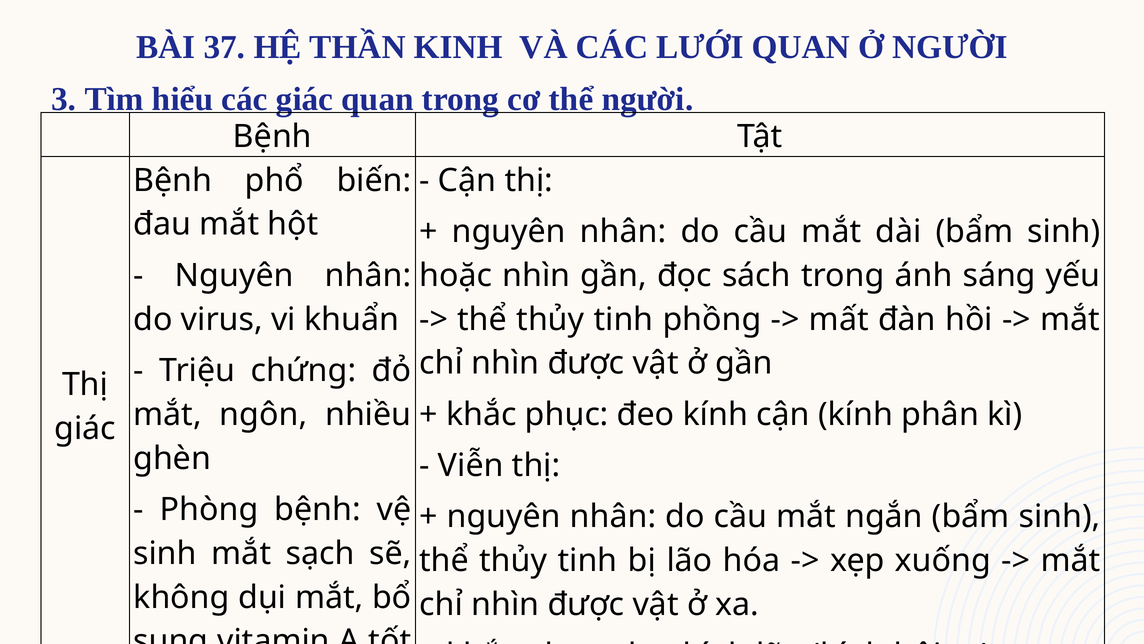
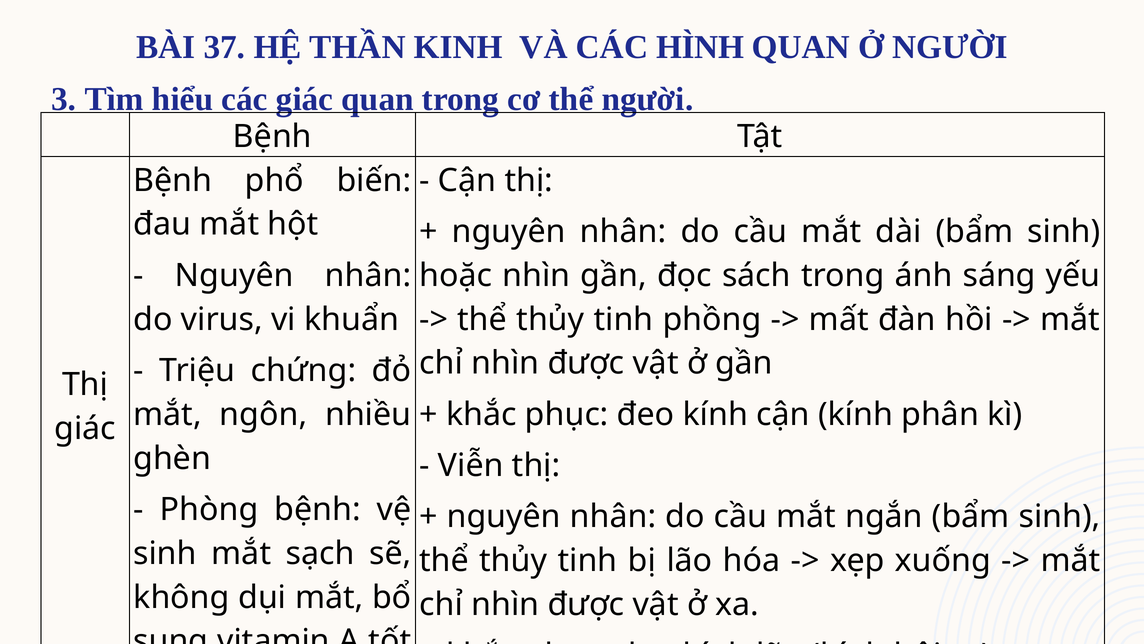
LƯỚI: LƯỚI -> HÌNH (700, 47)
